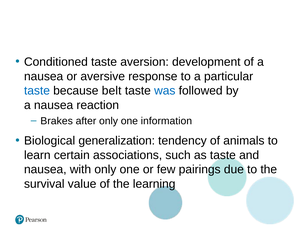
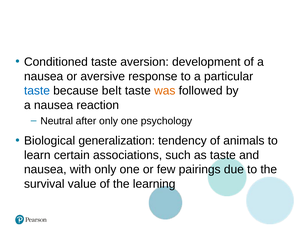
was colour: blue -> orange (165, 91)
Brakes: Brakes -> Neutral (57, 121)
information: information -> psychology (166, 121)
